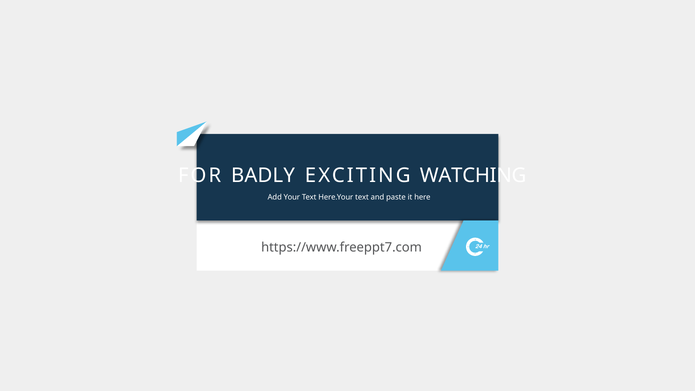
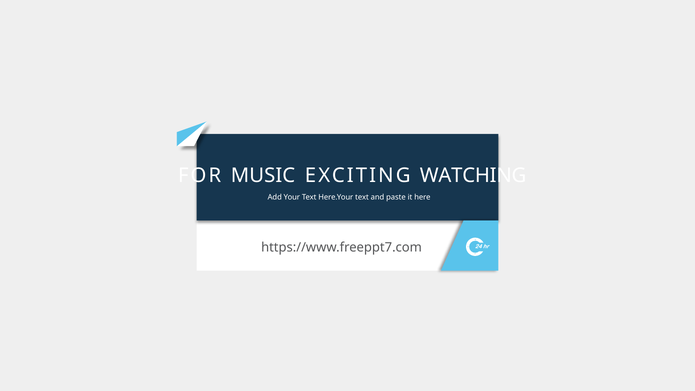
BADLY: BADLY -> MUSIC (263, 175)
